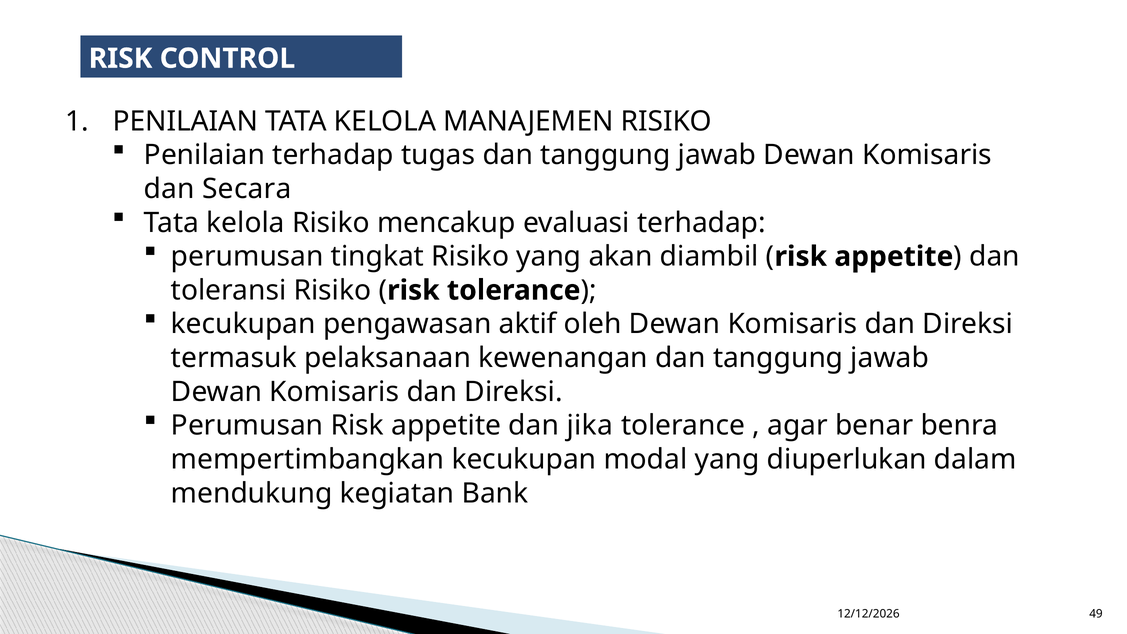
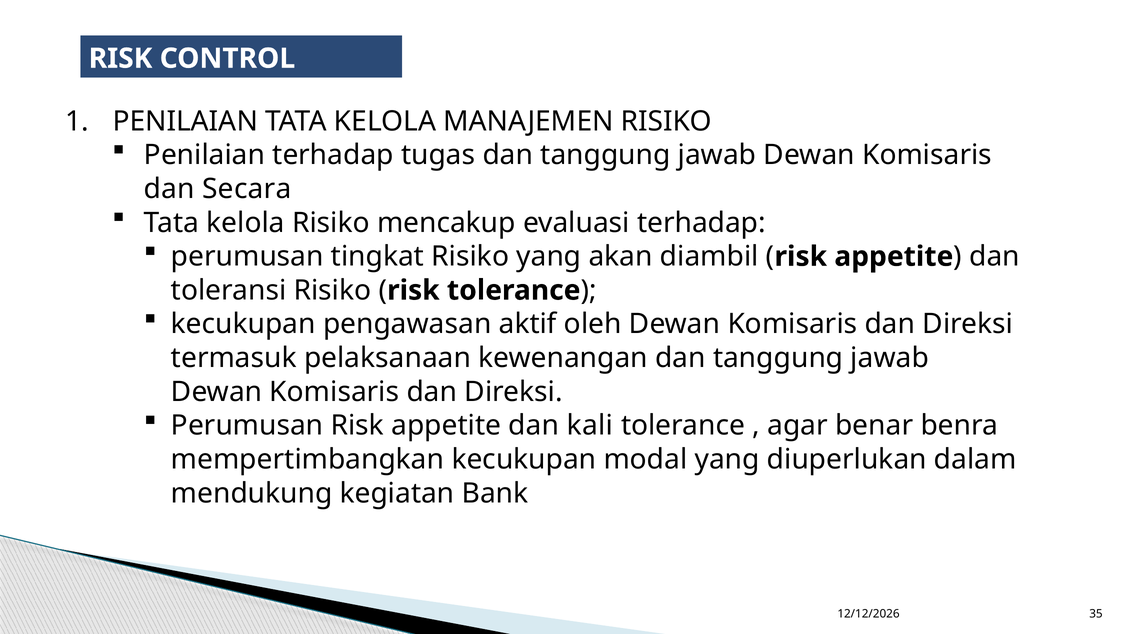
jika: jika -> kali (590, 426)
49: 49 -> 35 (1096, 614)
